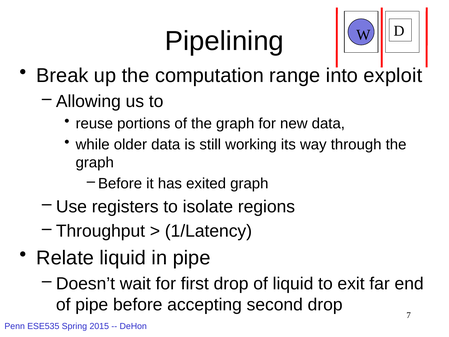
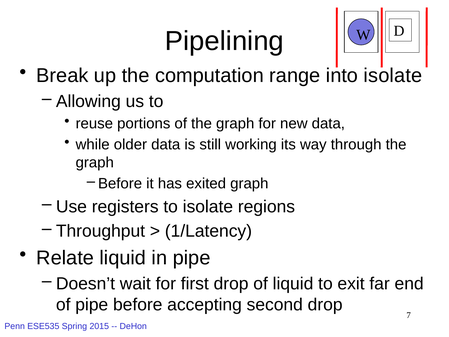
into exploit: exploit -> isolate (393, 75)
